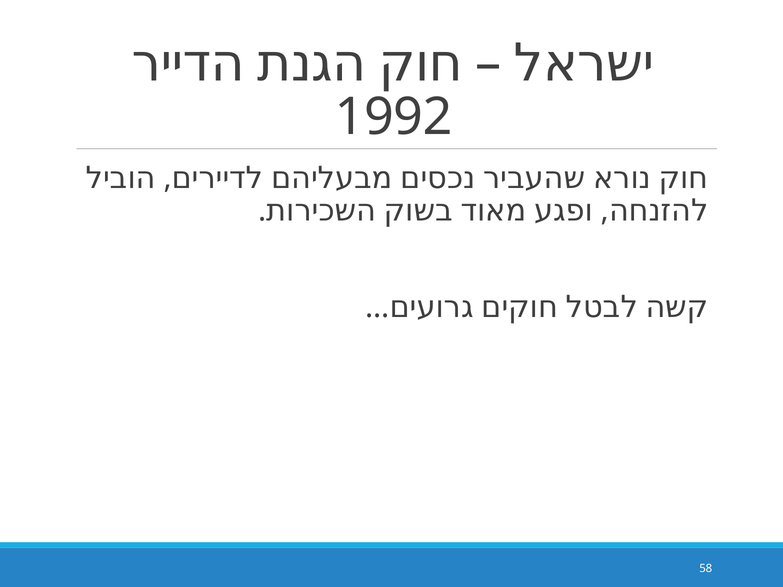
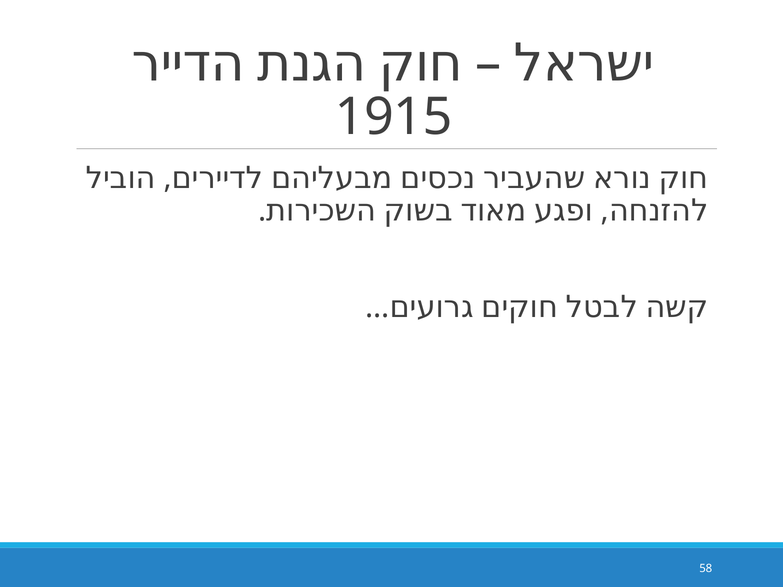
1992: 1992 -> 1915 (394, 117)
